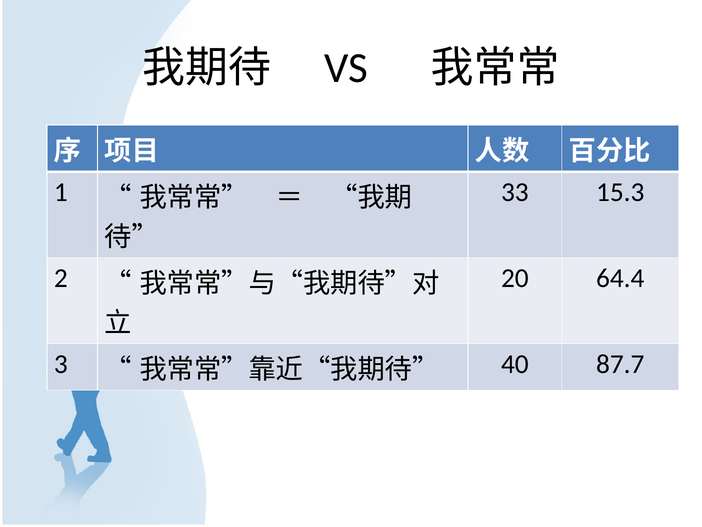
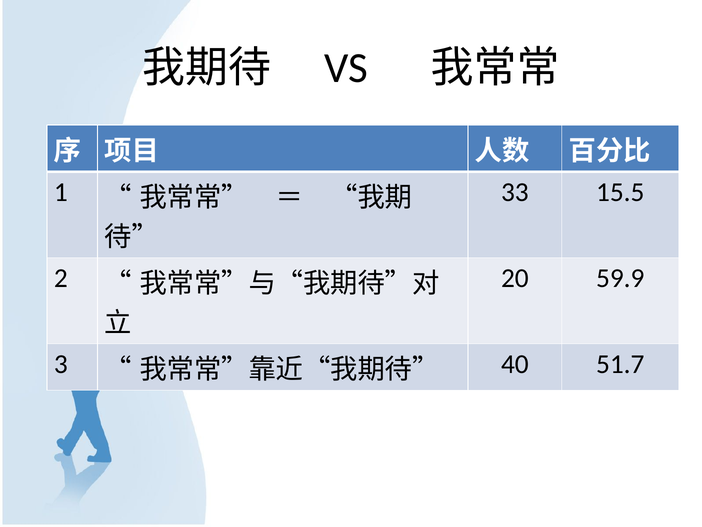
15.3: 15.3 -> 15.5 (620, 192)
64.4: 64.4 -> 59.9 (620, 278)
87.7: 87.7 -> 51.7 (620, 364)
